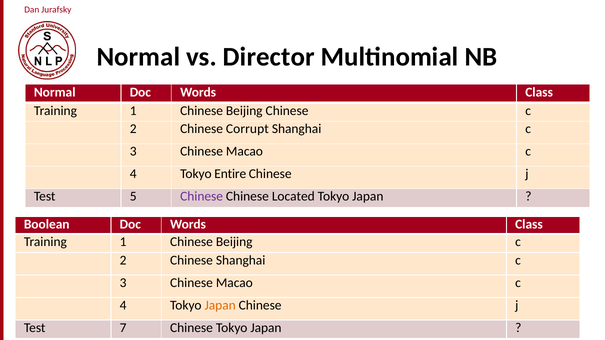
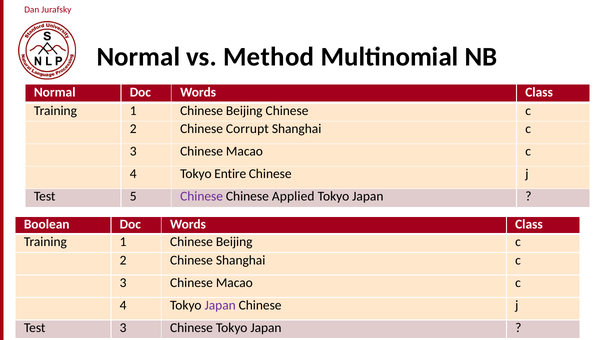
Director: Director -> Method (269, 57)
Located: Located -> Applied (293, 197)
Japan colour: orange -> purple (220, 306)
7: 7 -> 3 (123, 328)
